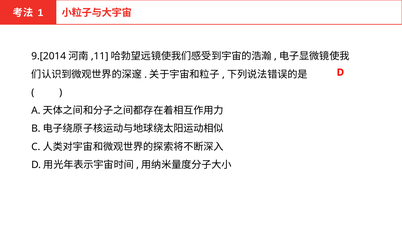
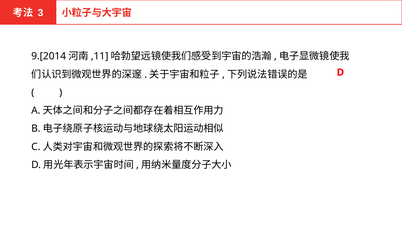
1: 1 -> 3 (41, 13)
